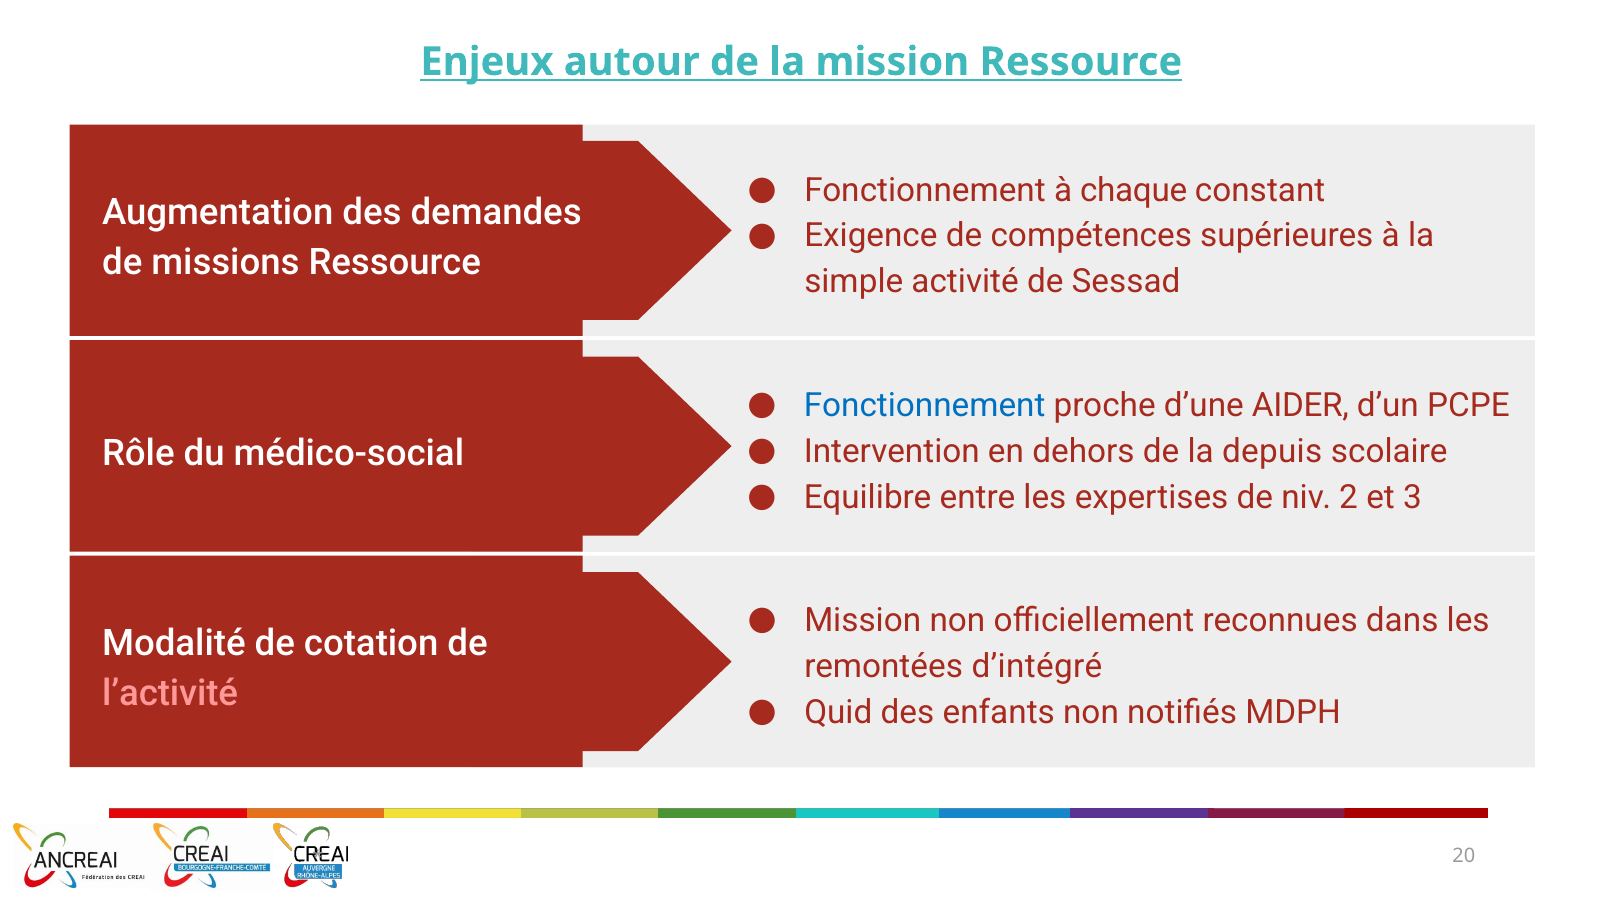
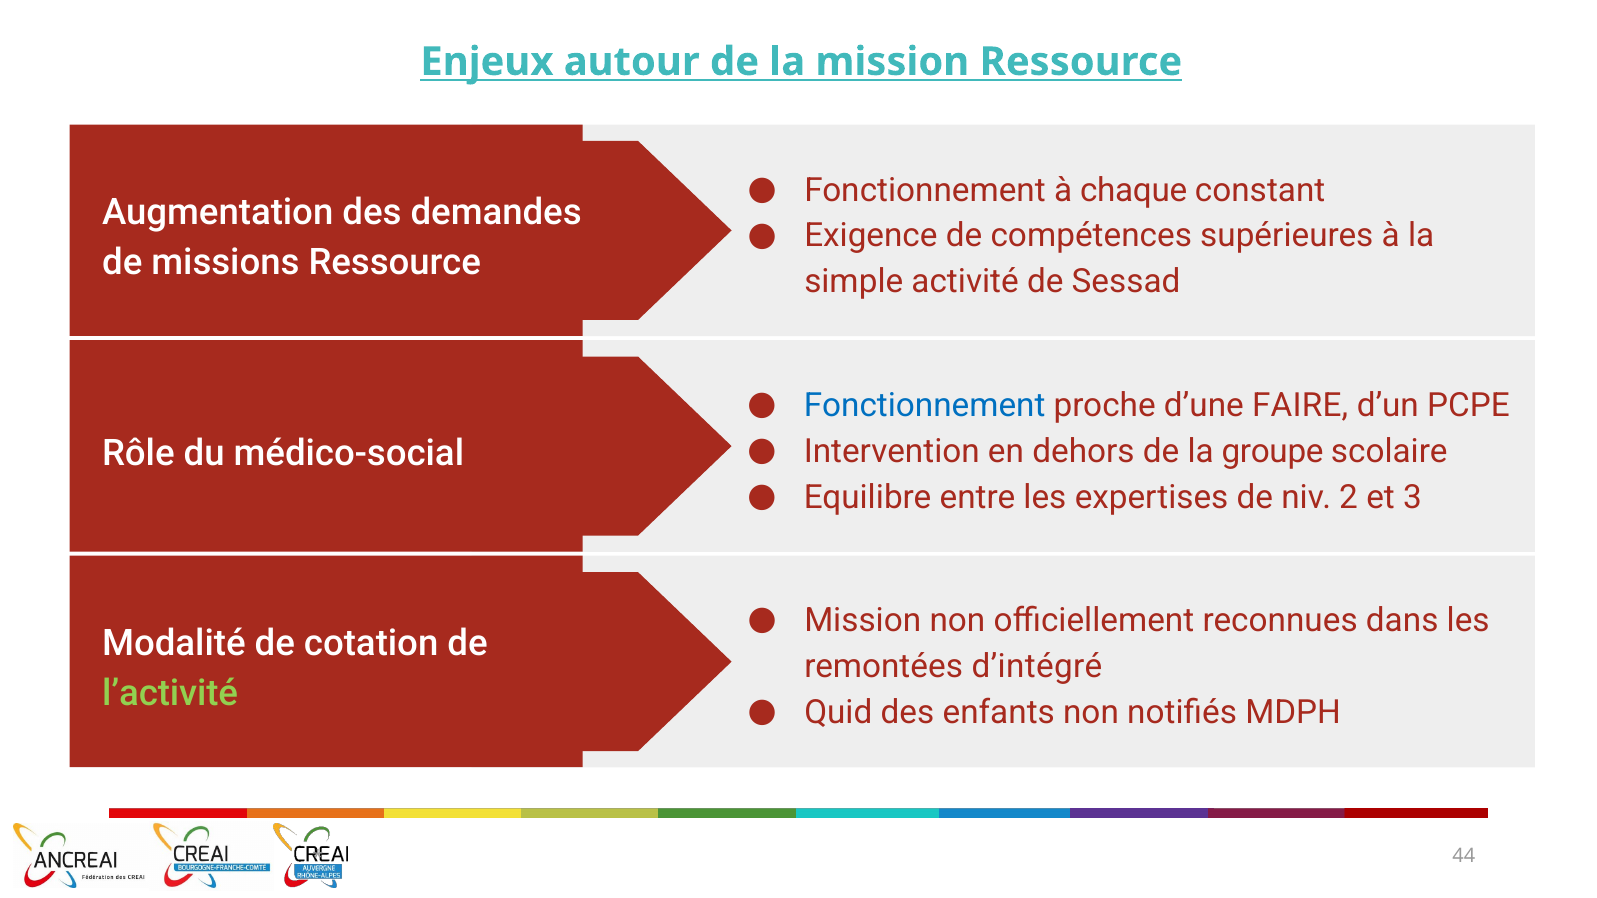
AIDER: AIDER -> FAIRE (1300, 406)
depuis: depuis -> groupe (1273, 452)
l’activité colour: pink -> light green (170, 694)
20: 20 -> 44 (1464, 856)
